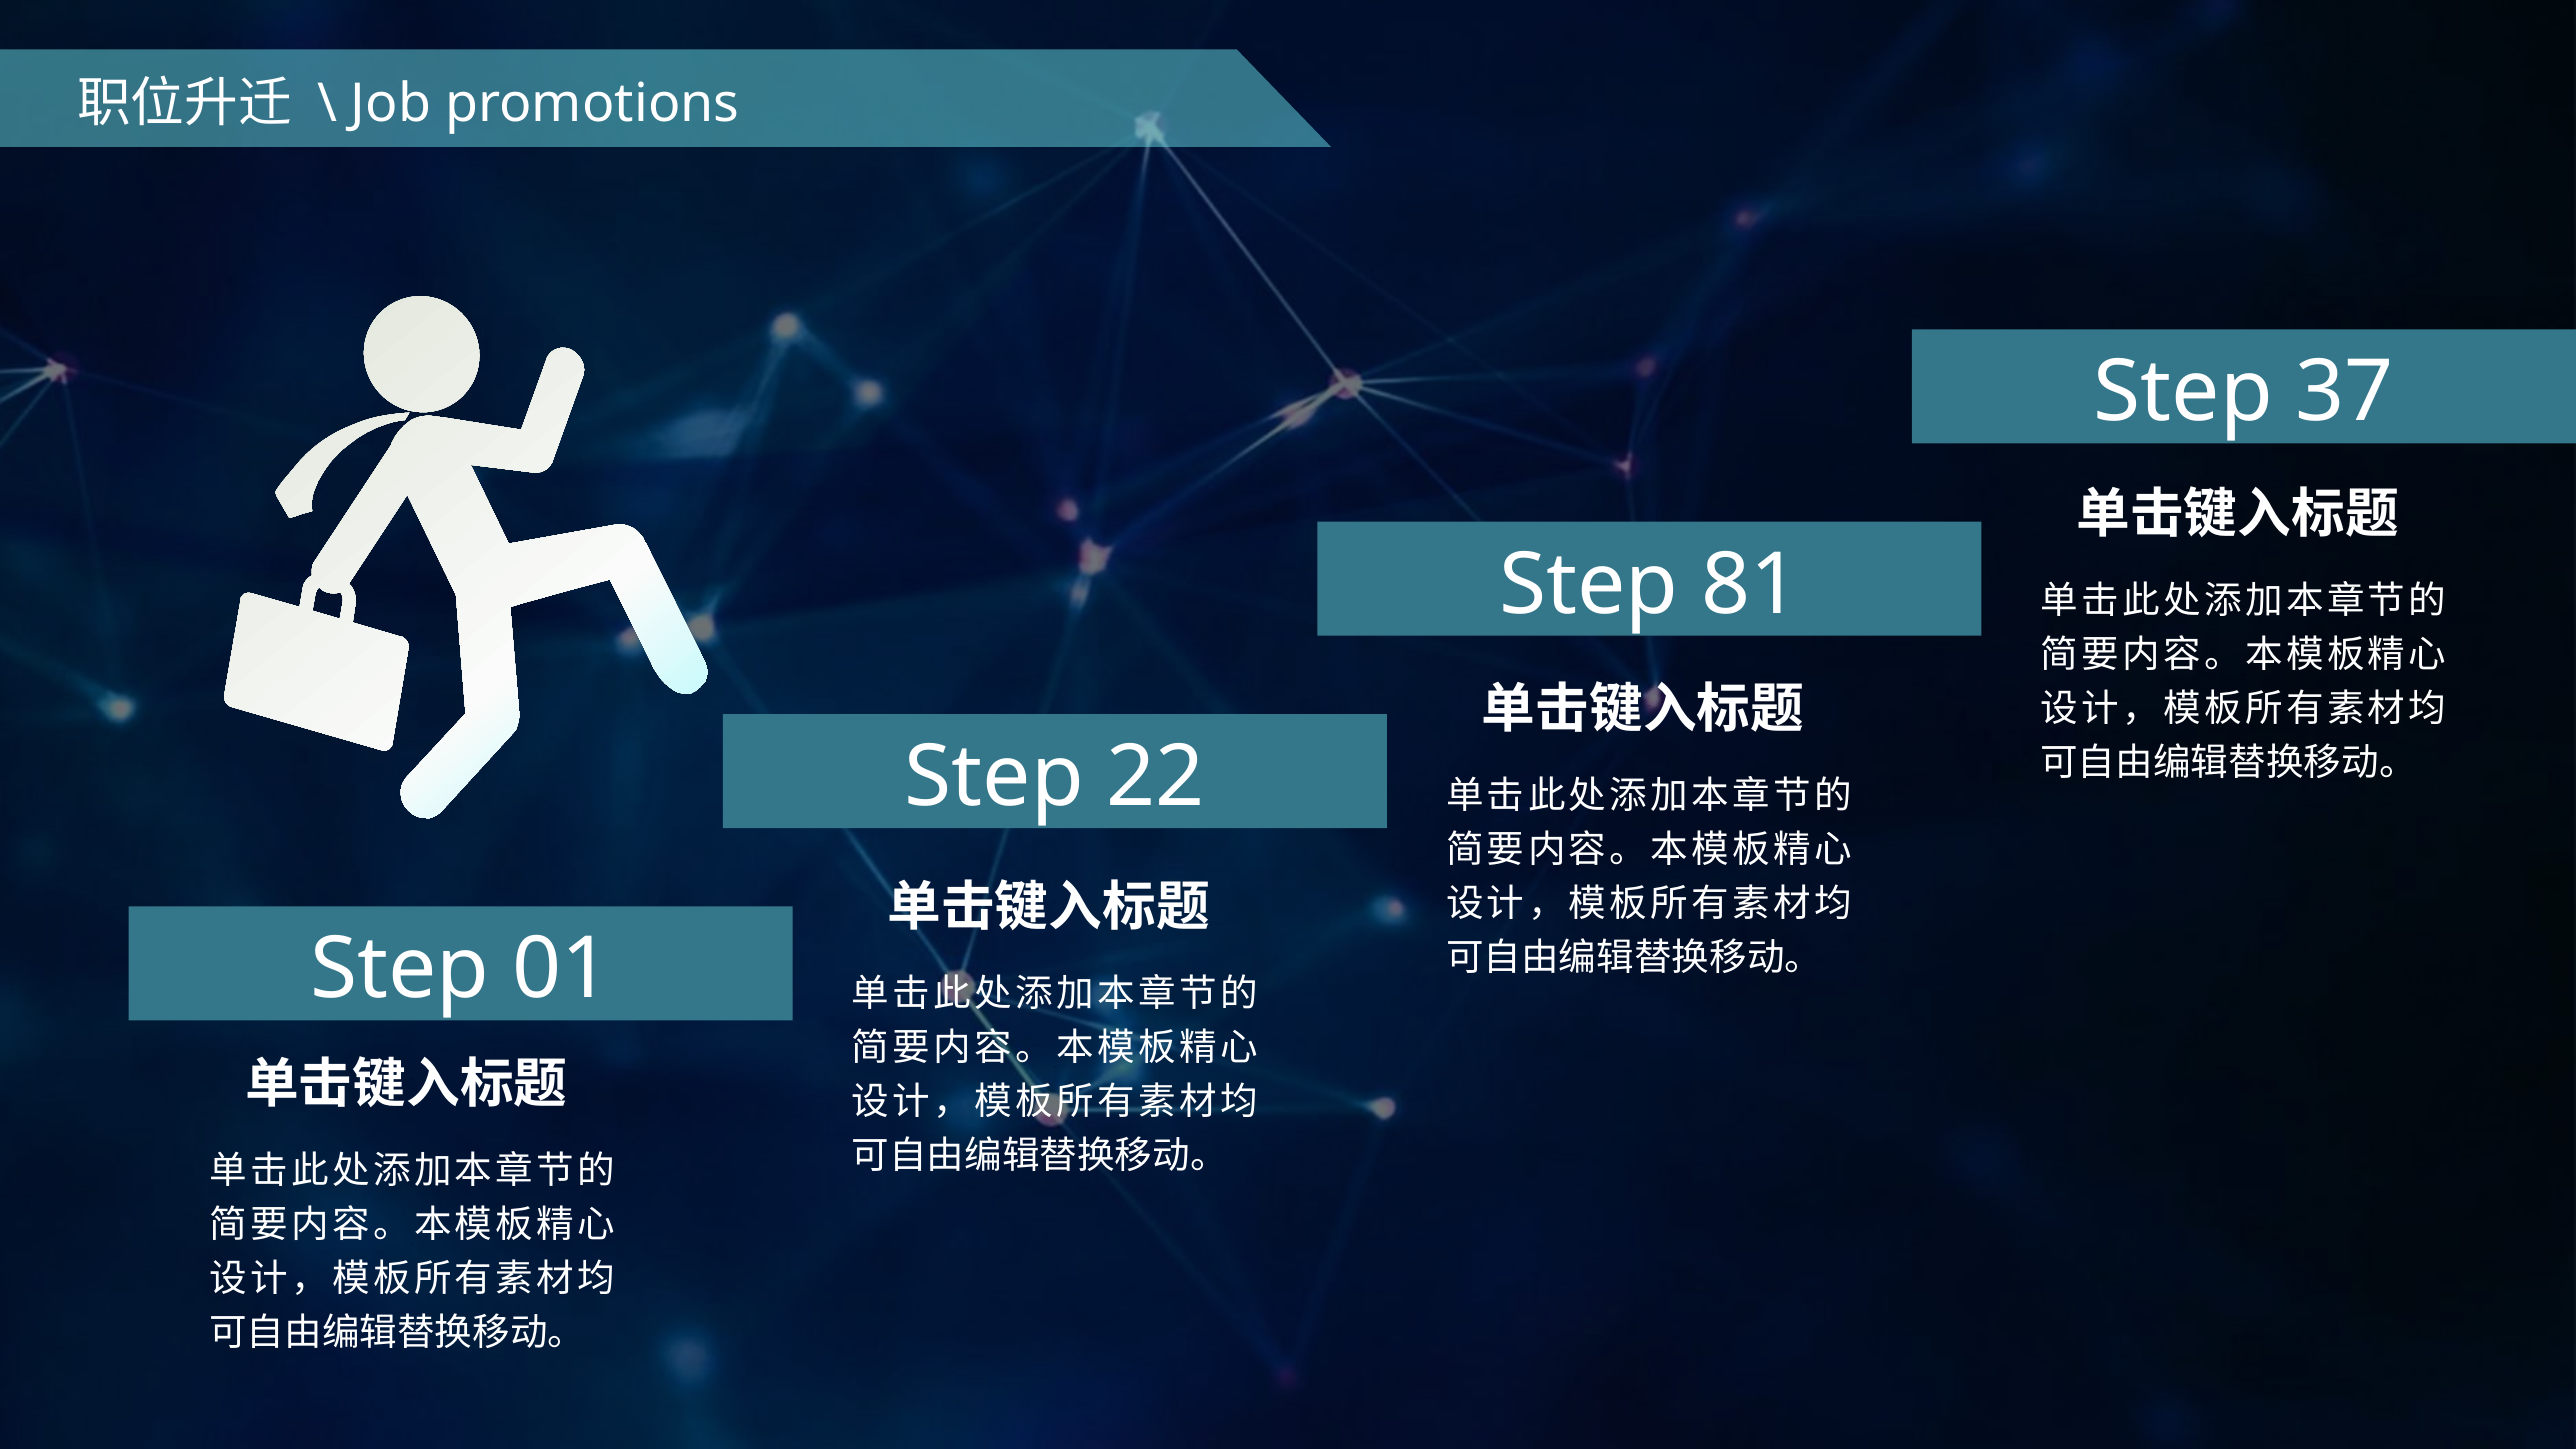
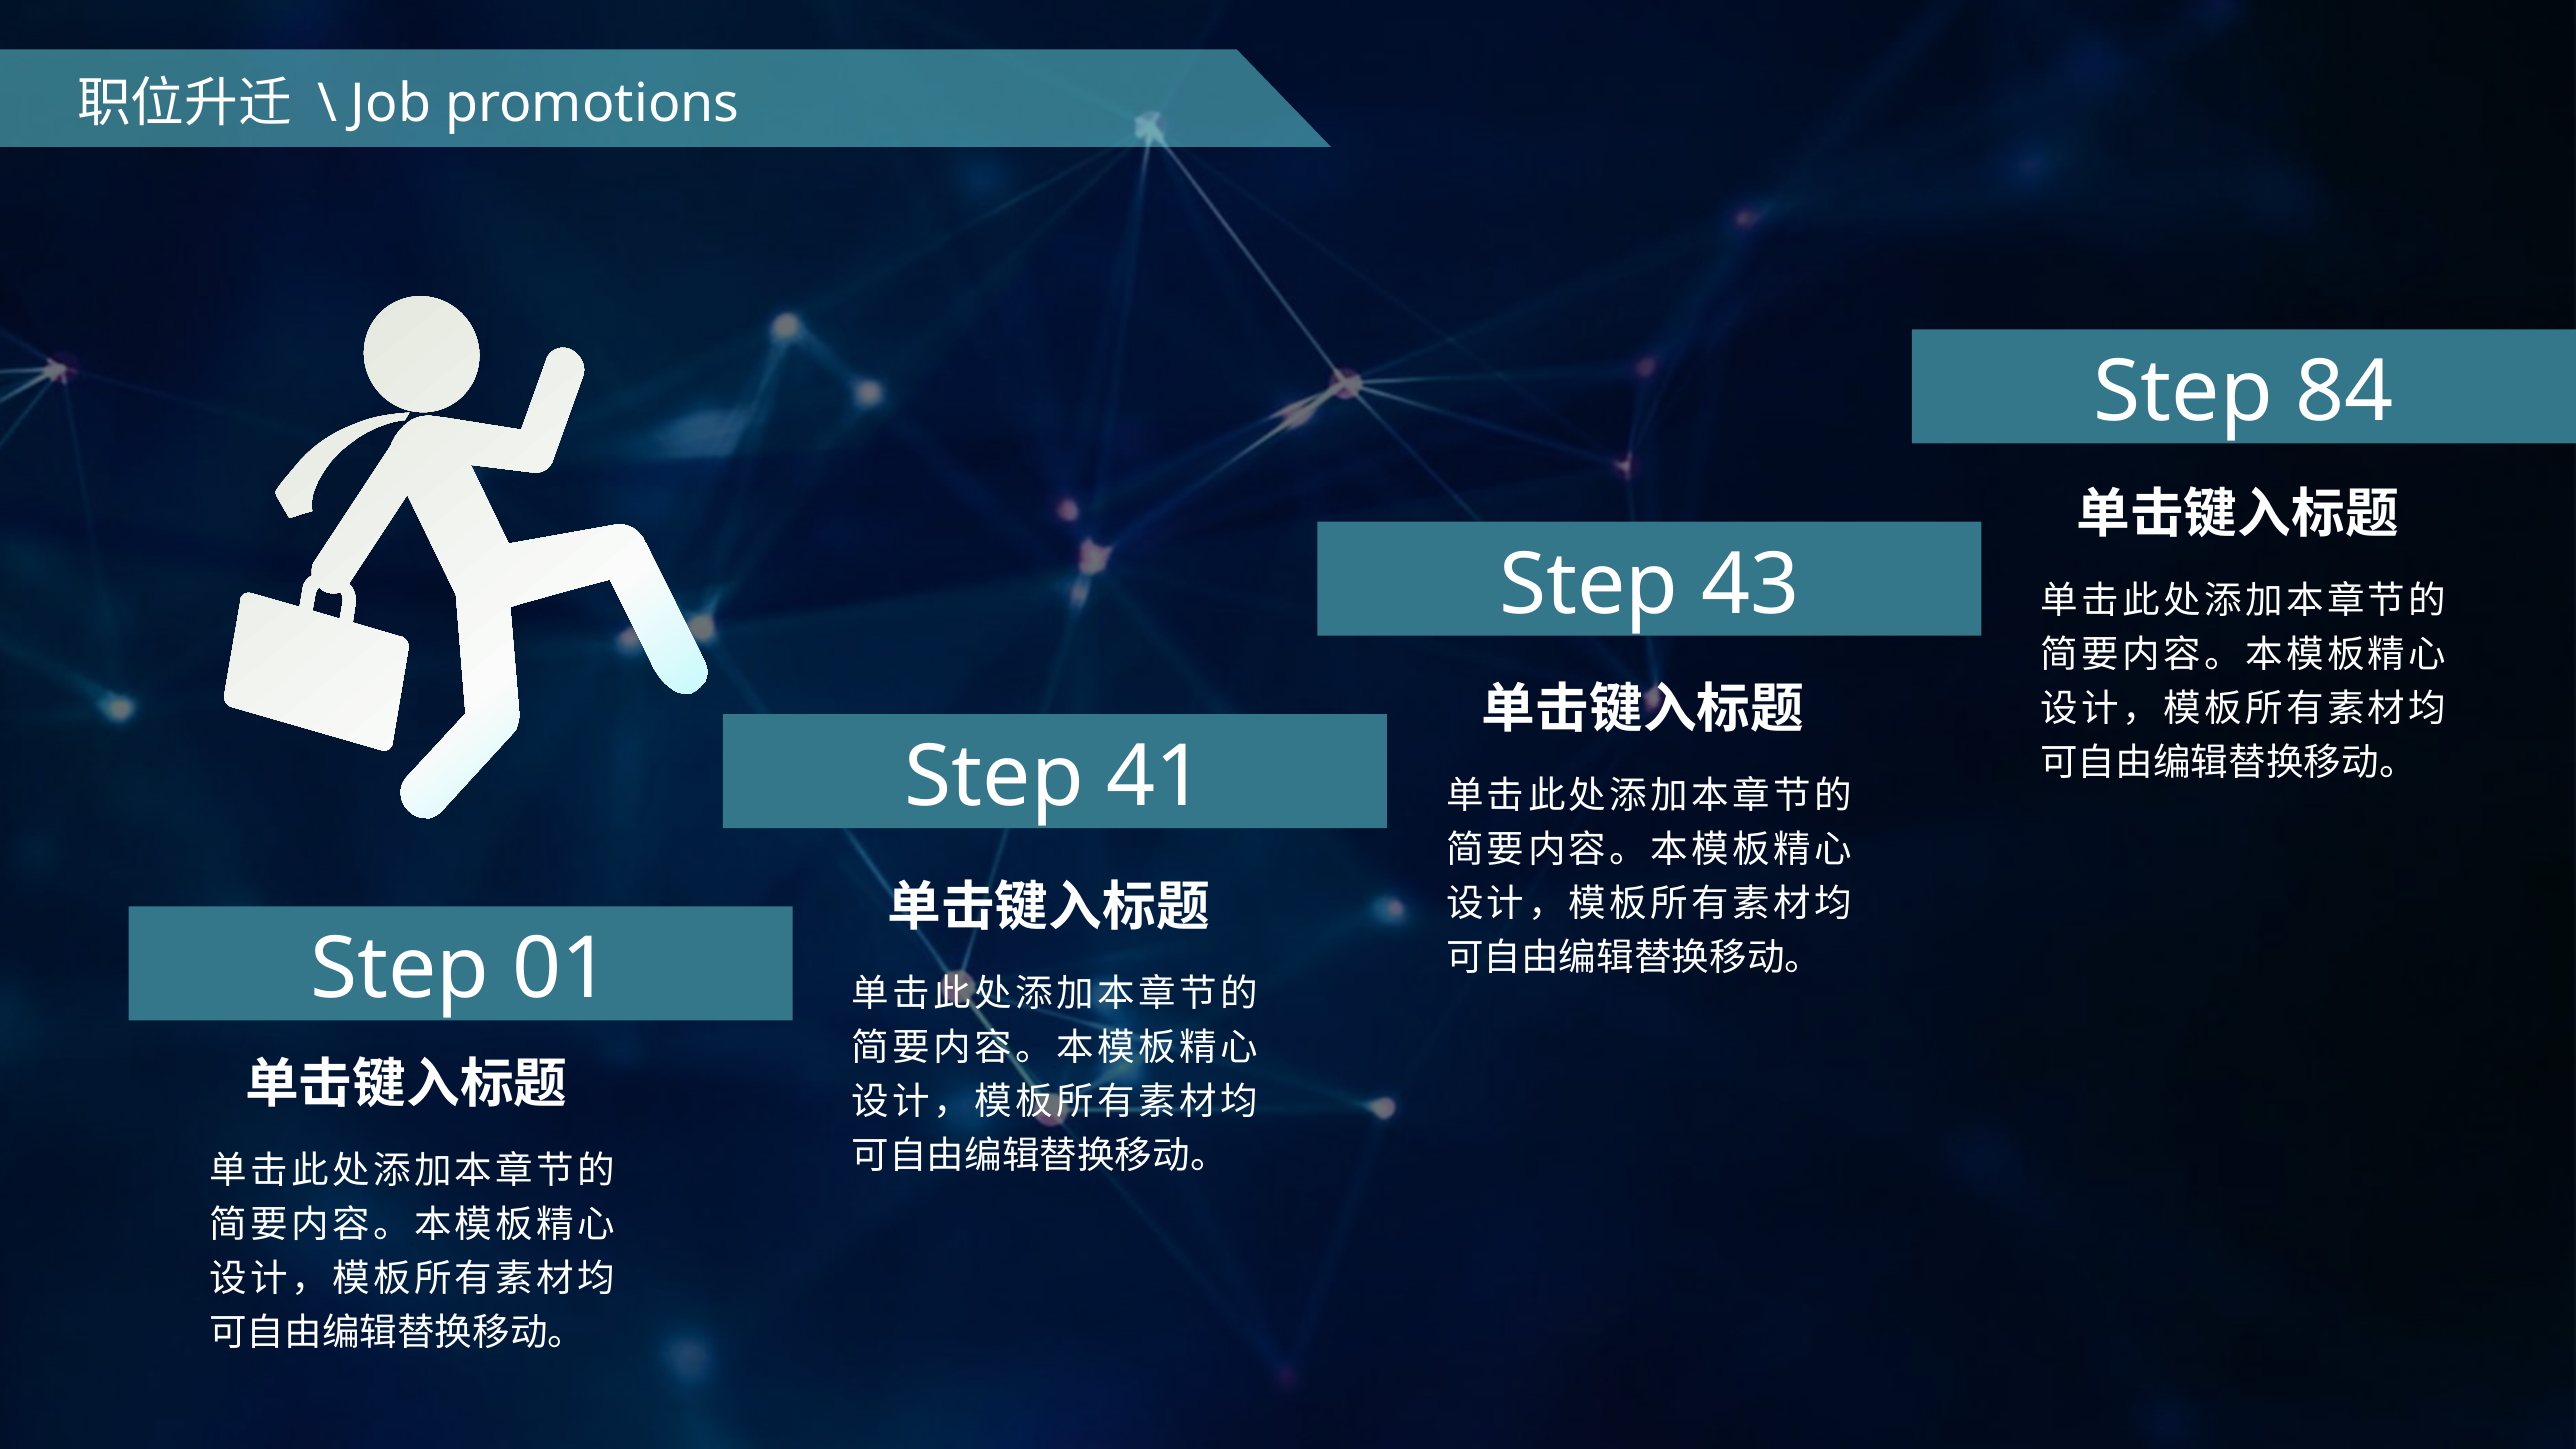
37: 37 -> 84 (2345, 392)
81: 81 -> 43 (1750, 585)
22: 22 -> 41 (1156, 777)
